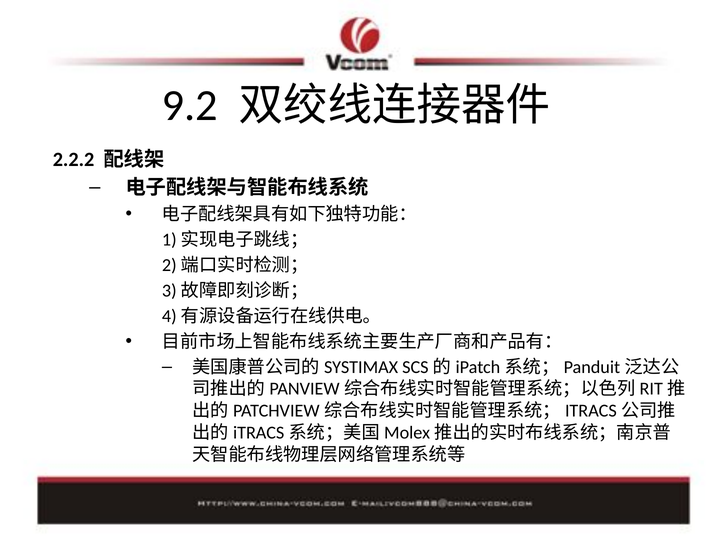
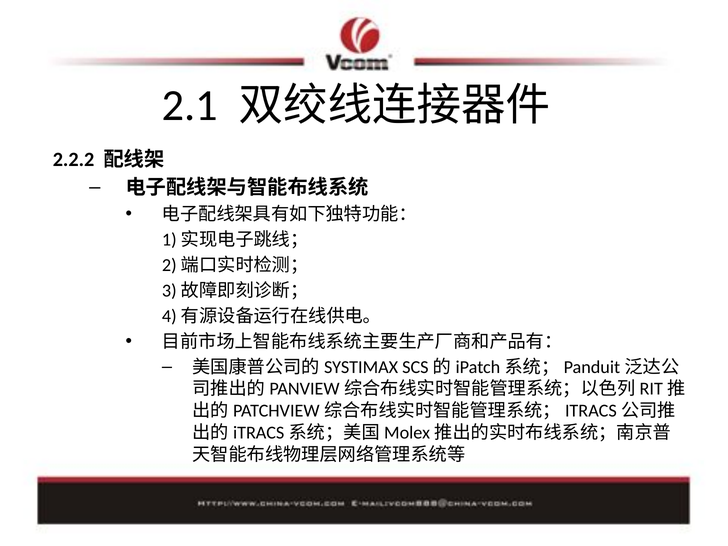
9.2: 9.2 -> 2.1 (190, 105)
